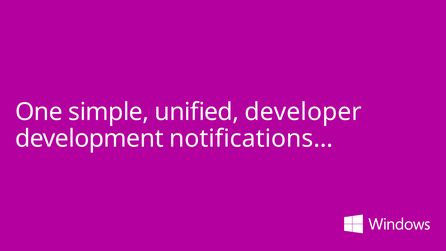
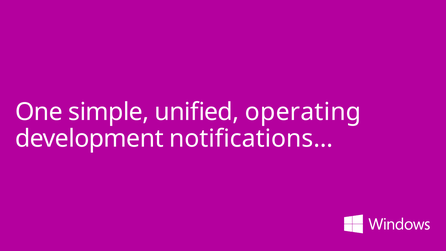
developer: developer -> operating (303, 112)
